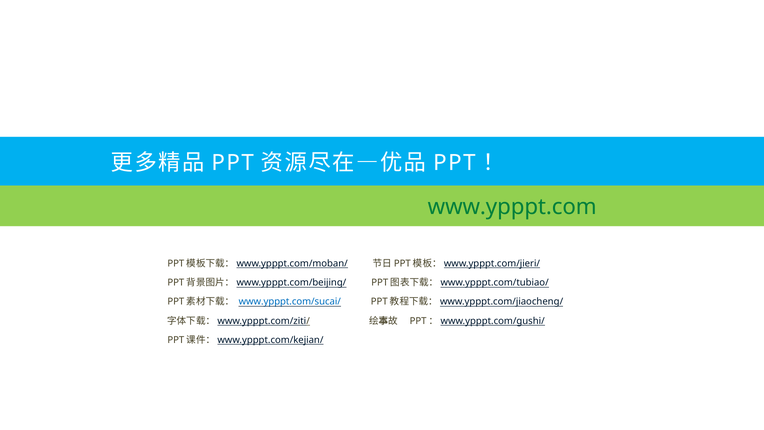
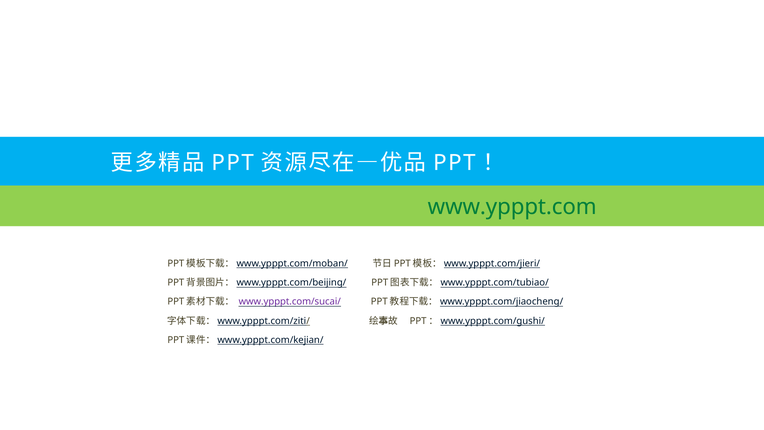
www.ypppt.com/sucai/ colour: blue -> purple (290, 302)
